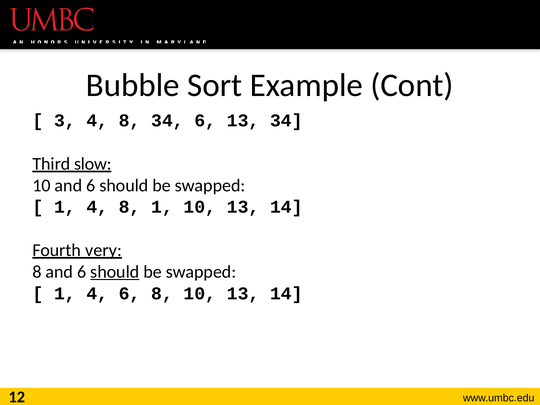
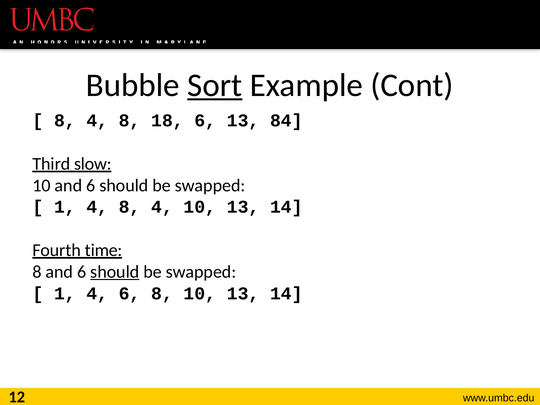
Sort underline: none -> present (215, 85)
3: 3 -> 8 (65, 121)
8 34: 34 -> 18 (167, 121)
13 34: 34 -> 84 (286, 121)
4 8 1: 1 -> 4 (162, 207)
very: very -> time (104, 250)
